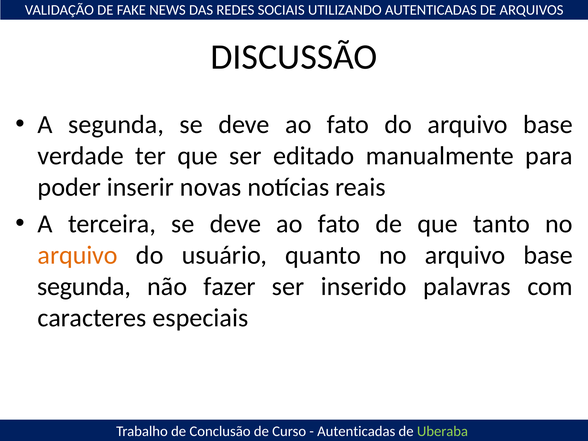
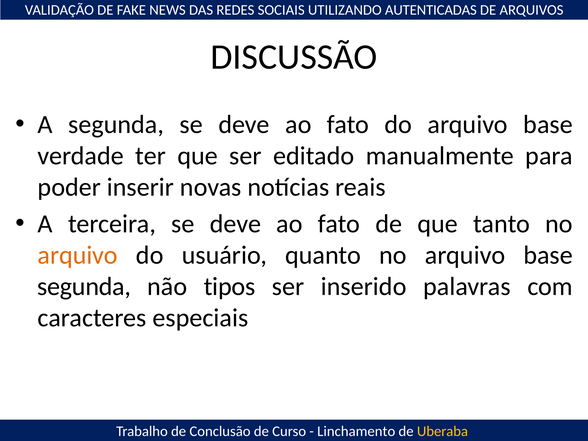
fazer: fazer -> tipos (230, 287)
Autenticadas: Autenticadas -> Linchamento (356, 431)
Uberaba colour: light green -> yellow (443, 431)
